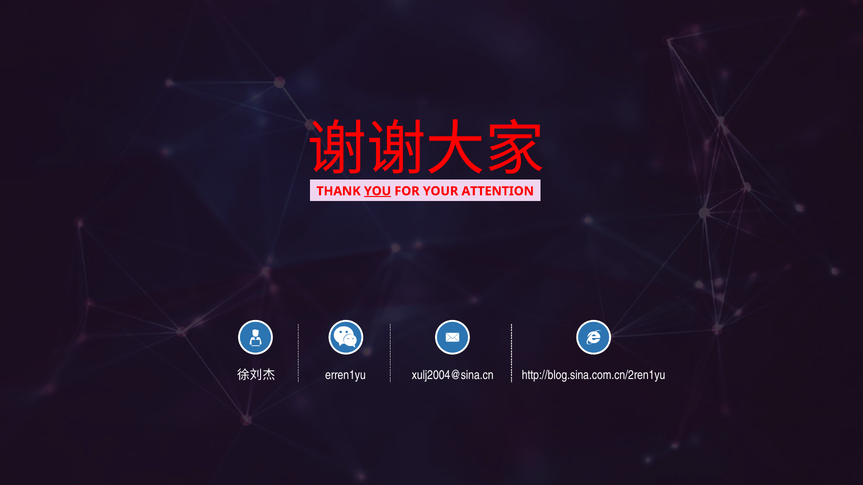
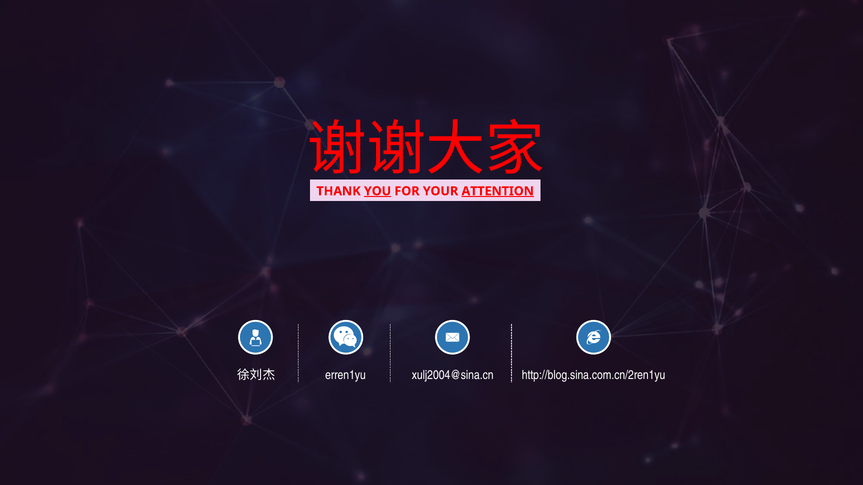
ATTENTION underline: none -> present (498, 191)
